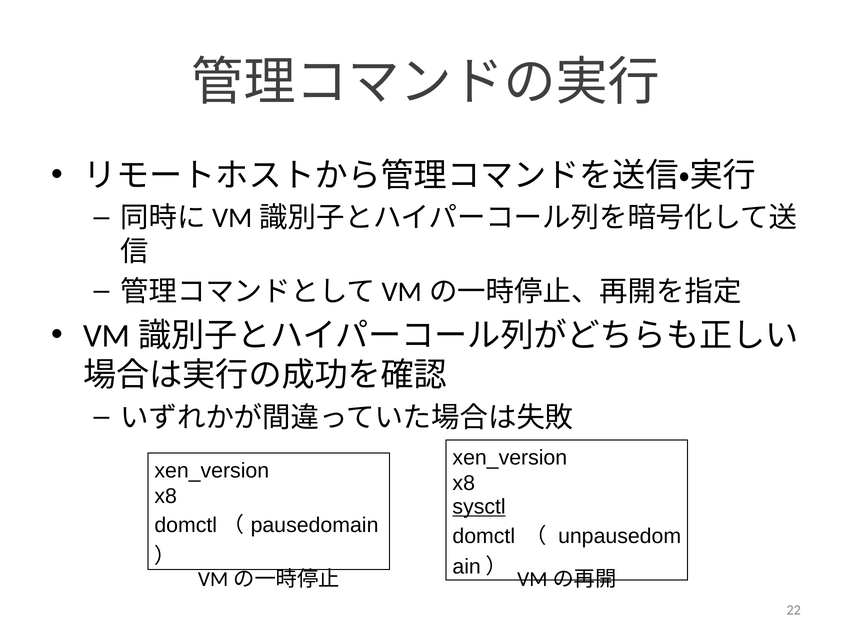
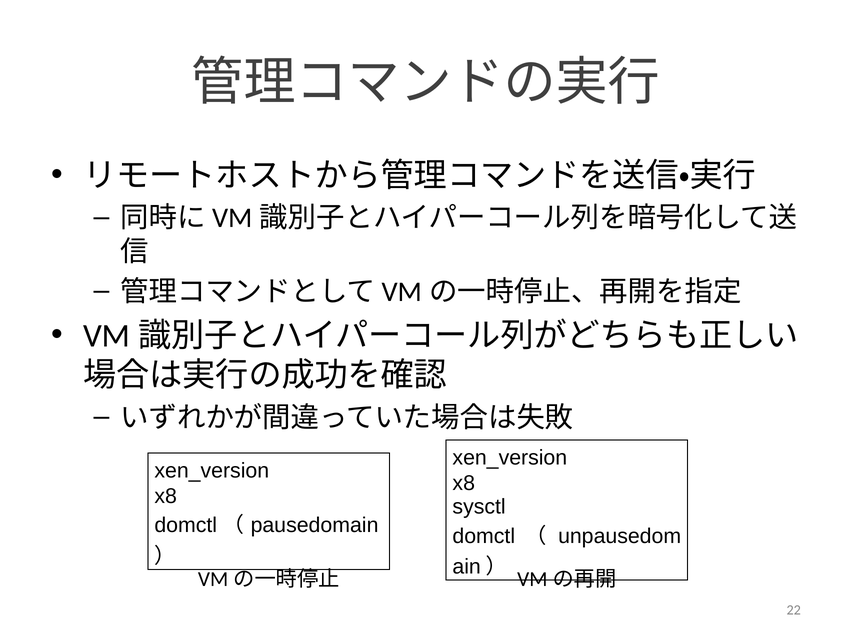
sysctl underline: present -> none (479, 507)
